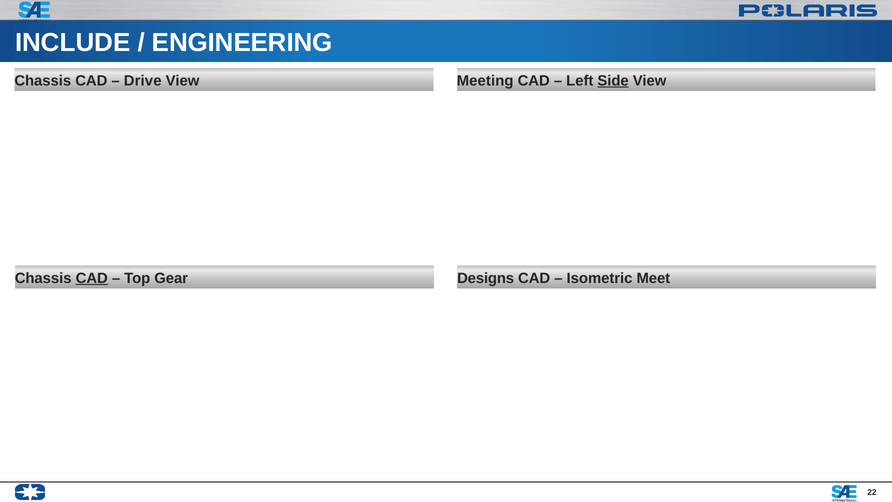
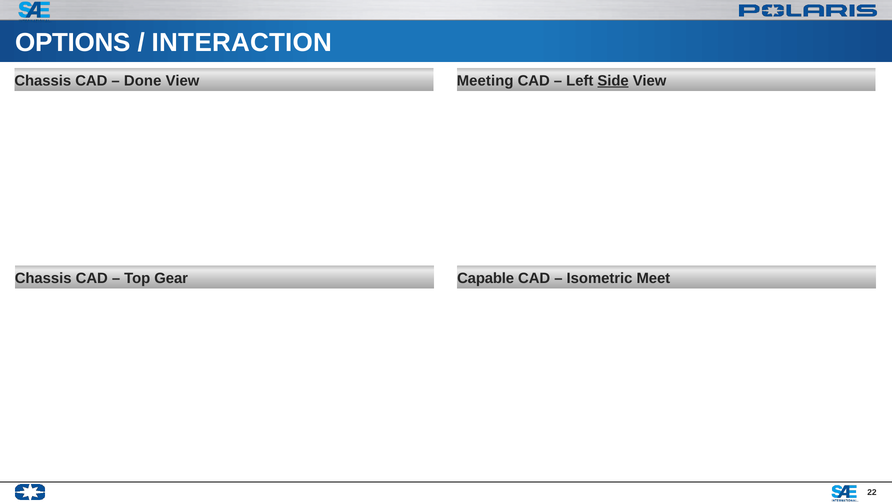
INCLUDE: INCLUDE -> OPTIONS (73, 43)
ENGINEERING: ENGINEERING -> INTERACTION (242, 43)
Drive: Drive -> Done (143, 81)
CAD underline: present -> none (92, 278)
Designs: Designs -> Capable (486, 278)
